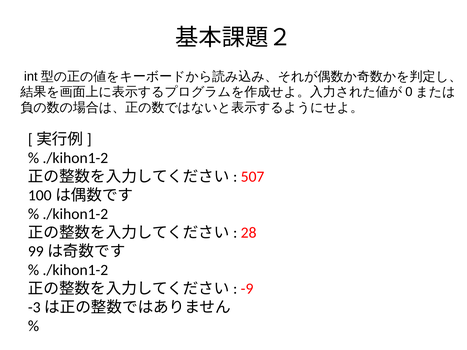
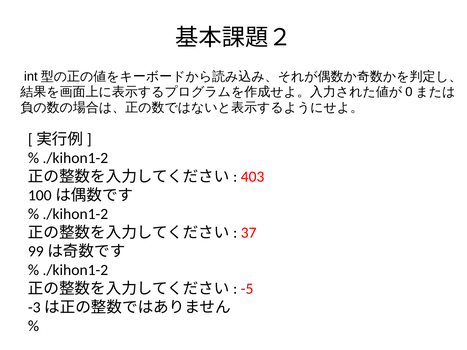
507: 507 -> 403 (253, 177)
28: 28 -> 37 (249, 233)
-9: -9 -> -5 (247, 289)
